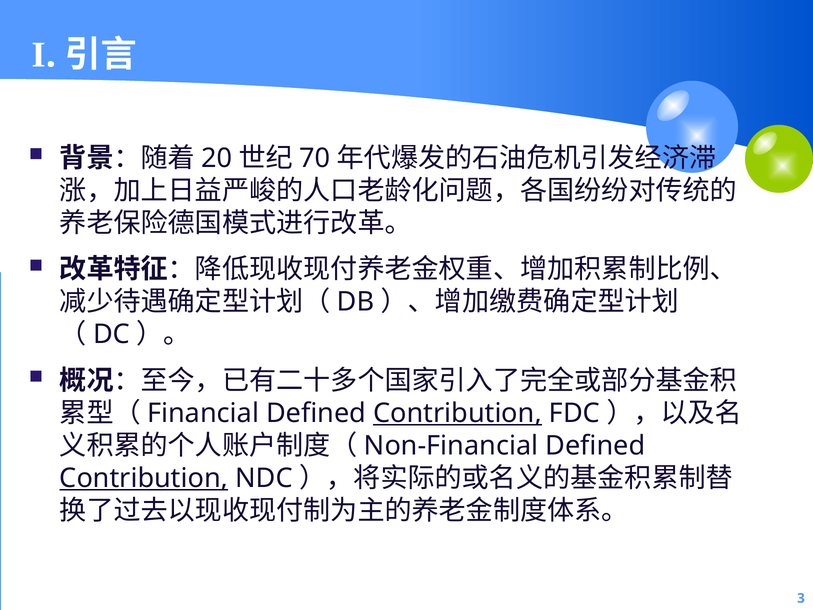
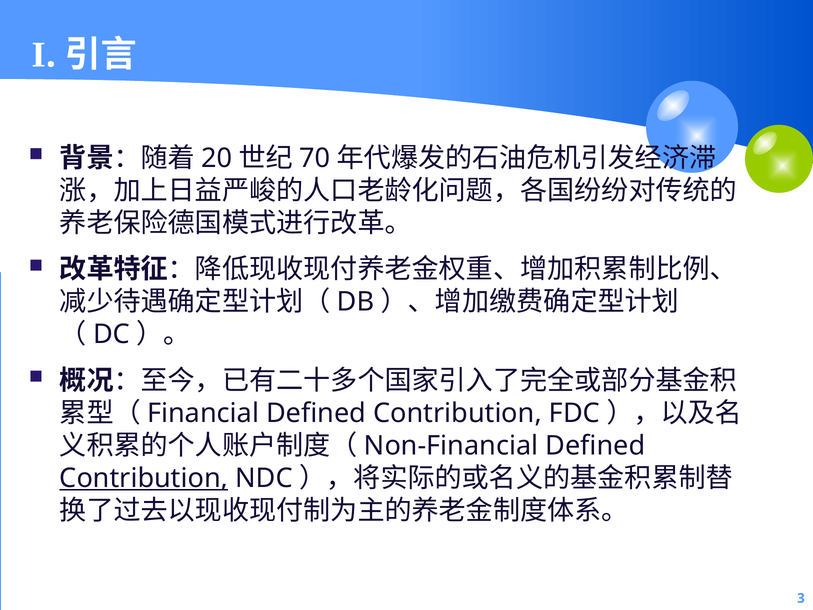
Contribution underline: present -> none (458, 413)
